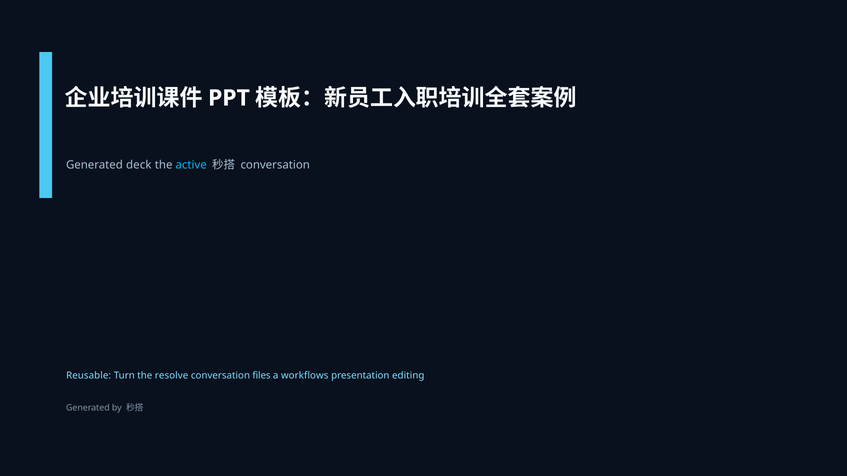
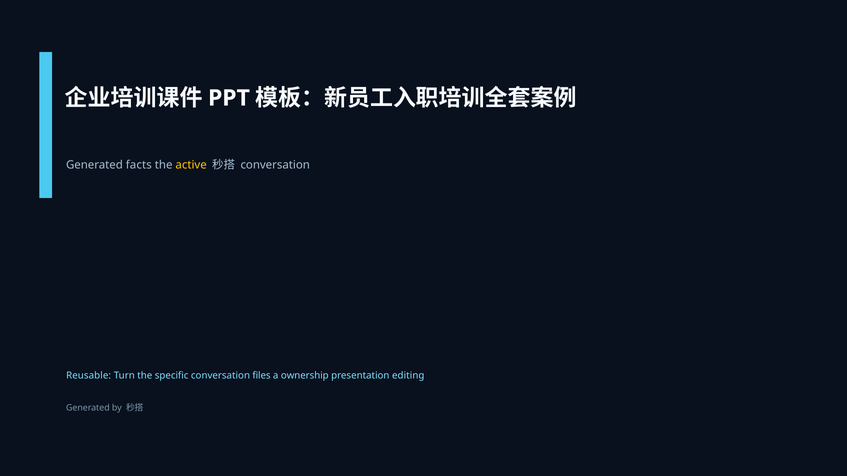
deck: deck -> facts (139, 165)
active colour: light blue -> yellow (191, 165)
resolve: resolve -> specific (172, 376)
workflows: workflows -> ownership (305, 376)
